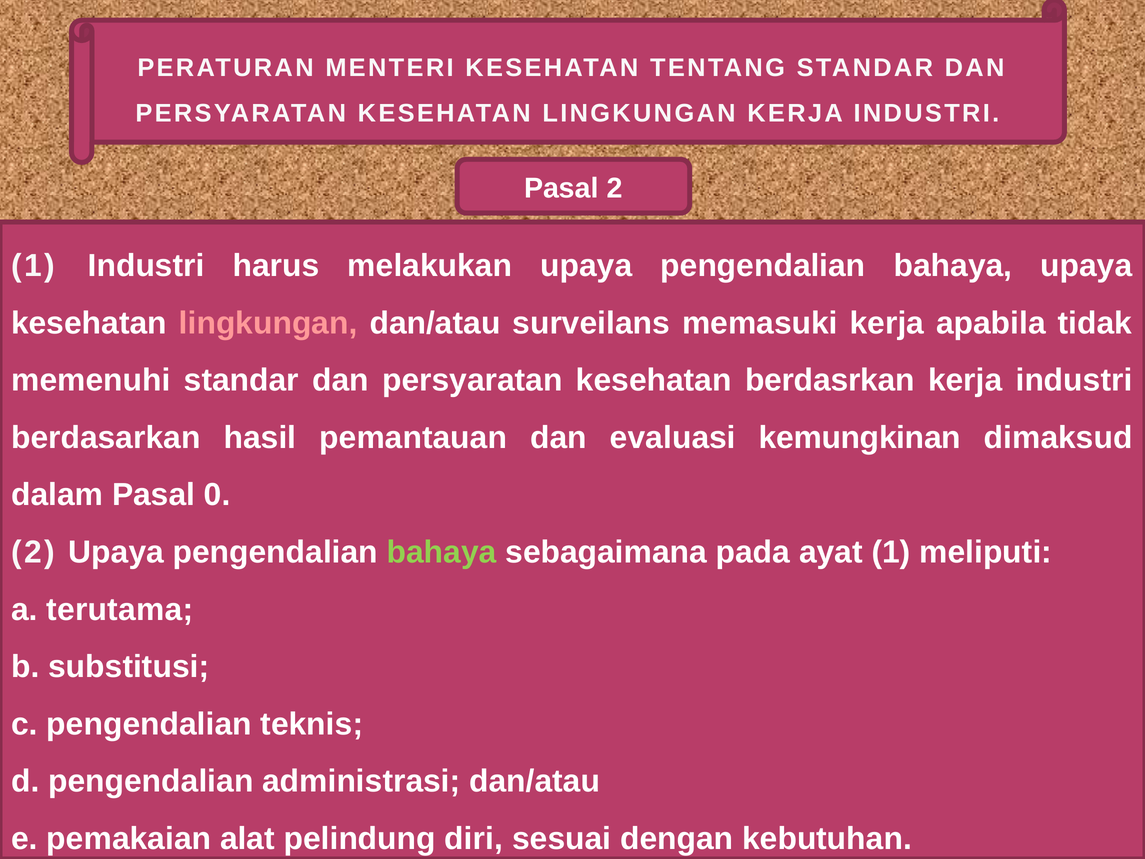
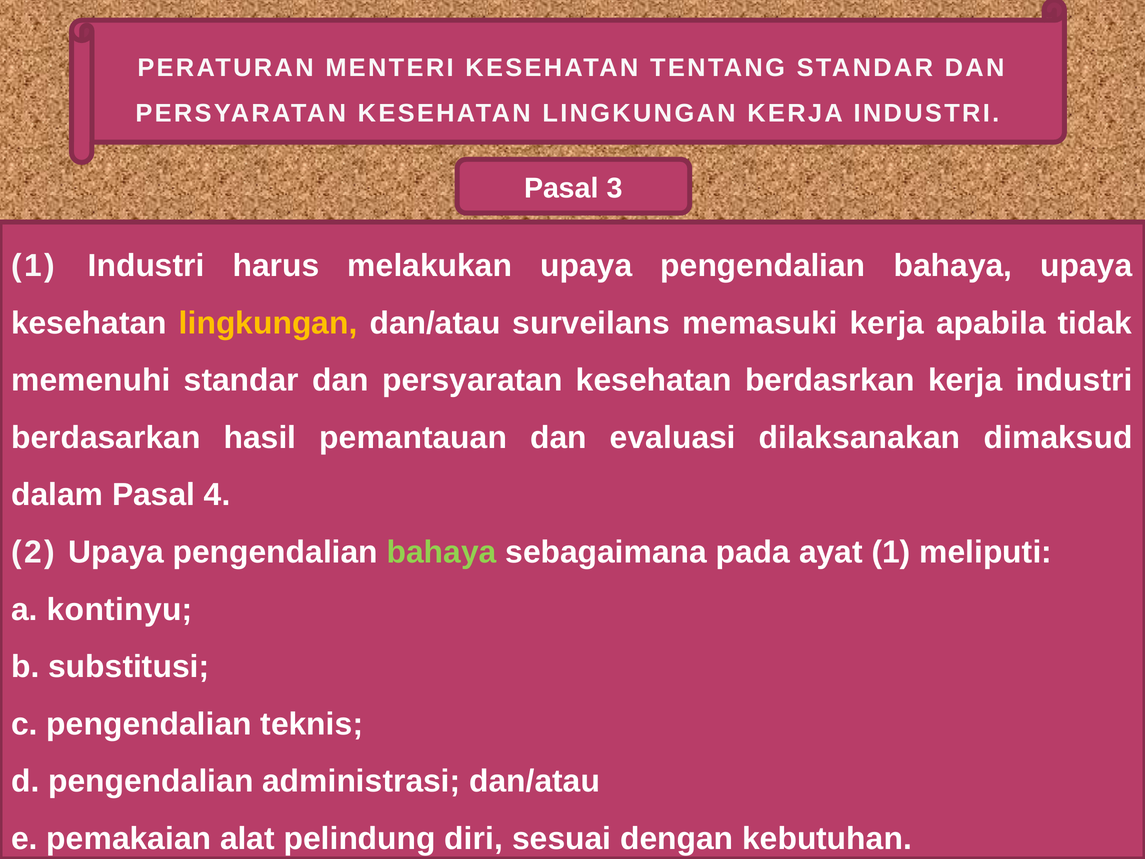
Pasal 2: 2 -> 3 (615, 188)
lingkungan colour: pink -> yellow (268, 323)
kemungkinan: kemungkinan -> dilaksanakan (860, 438)
0: 0 -> 4 (217, 495)
terutama: terutama -> kontinyu (120, 609)
